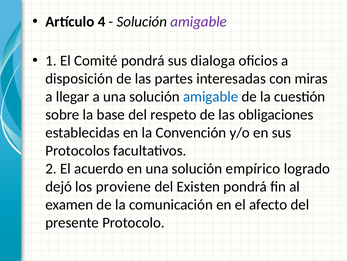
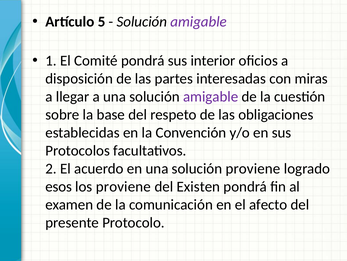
4: 4 -> 5 (102, 22)
dialoga: dialoga -> interior (213, 61)
amigable colour: blue -> purple (211, 96)
solución empírico: empírico -> proviene (253, 168)
dejó: dejó -> esos (59, 186)
